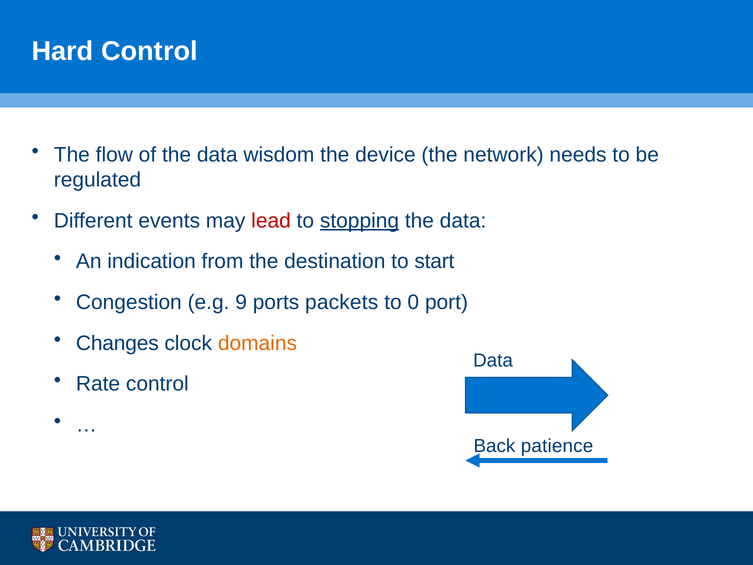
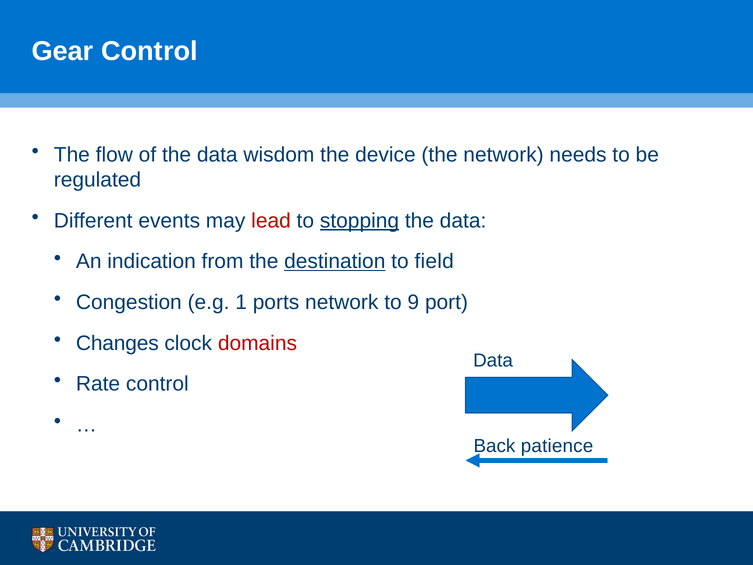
Hard: Hard -> Gear (63, 51)
destination underline: none -> present (335, 261)
start: start -> field (434, 261)
9: 9 -> 1 (241, 302)
ports packets: packets -> network (342, 302)
0: 0 -> 9 (413, 302)
domains colour: orange -> red (257, 343)
